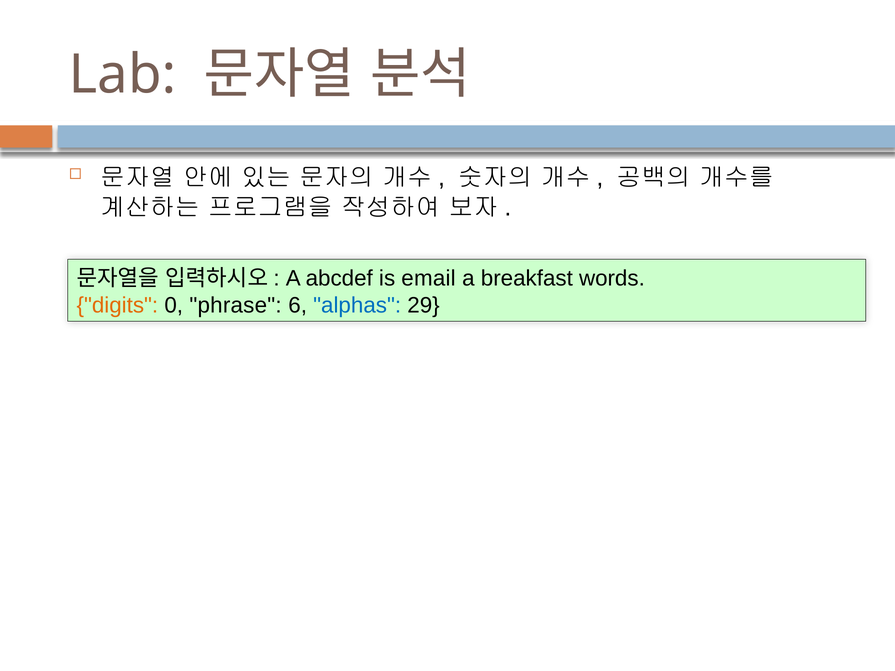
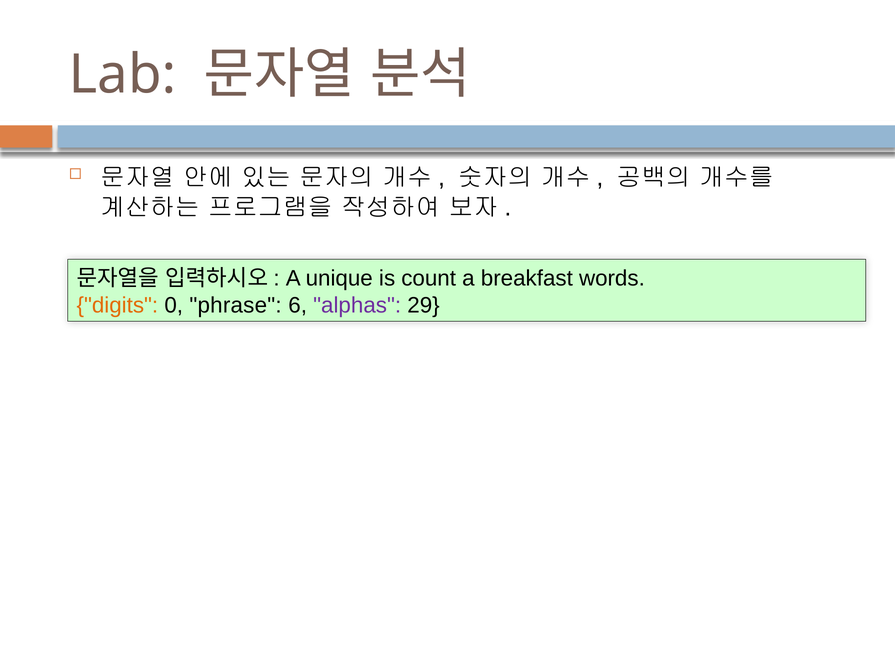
abcdef: abcdef -> unique (339, 279)
email: email -> count (429, 279)
alphas colour: blue -> purple (357, 305)
